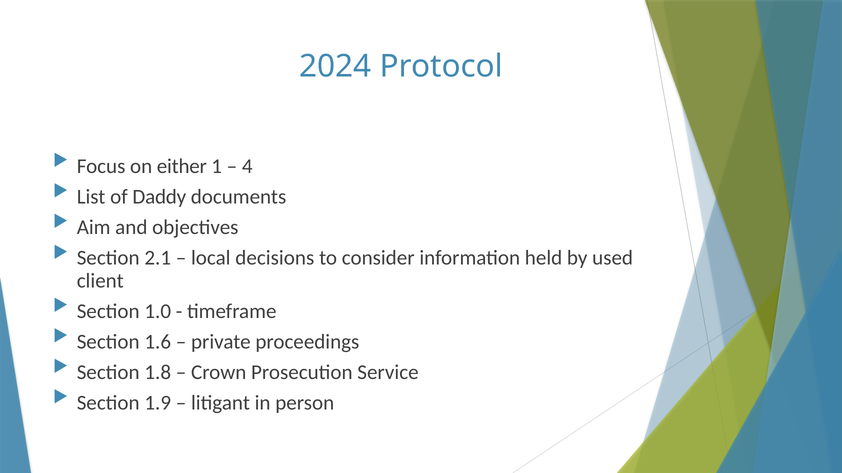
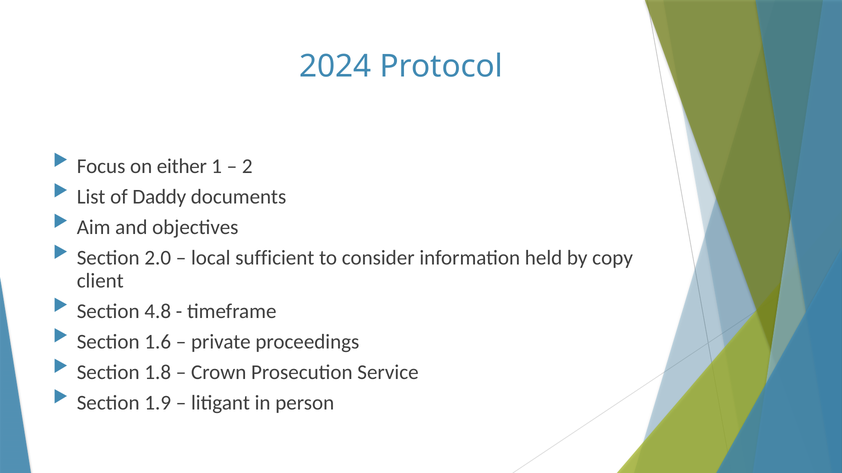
4: 4 -> 2 (247, 166)
2.1: 2.1 -> 2.0 (158, 258)
decisions: decisions -> sufficient (275, 258)
used: used -> copy (613, 258)
1.0: 1.0 -> 4.8 (158, 312)
